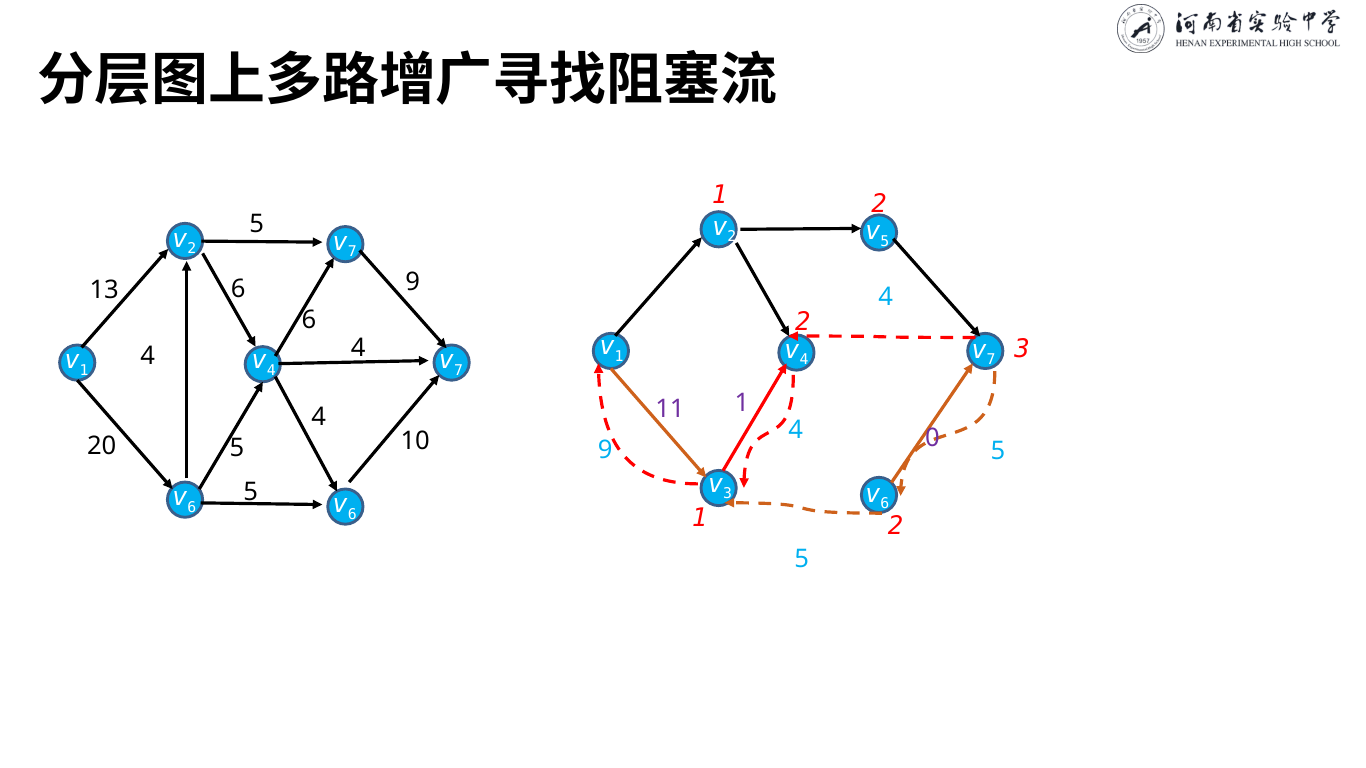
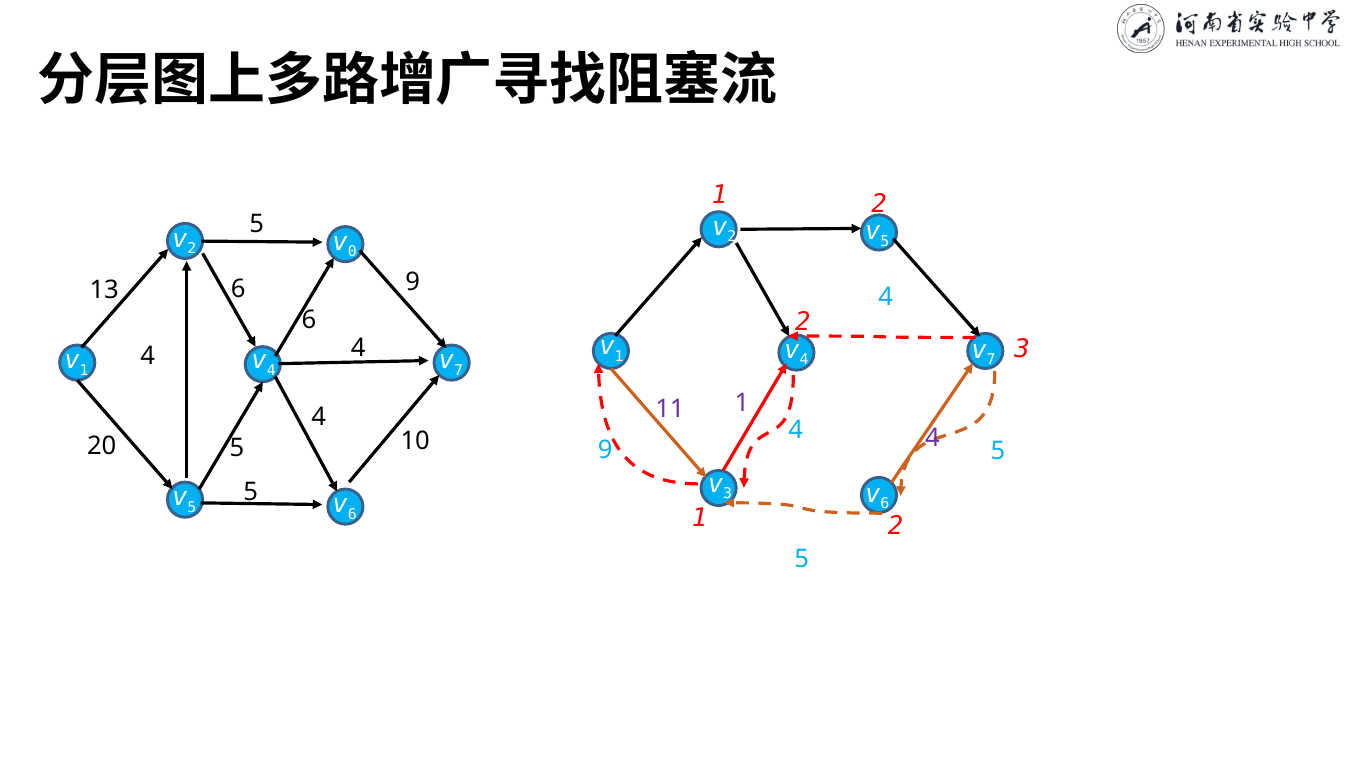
7: 7 -> 0 (352, 252)
10 0: 0 -> 4 (932, 438)
6: 6 -> 5 (192, 508)
